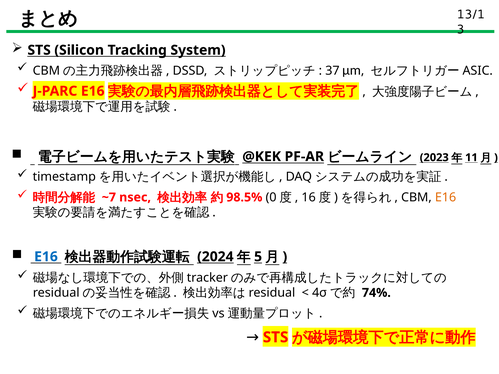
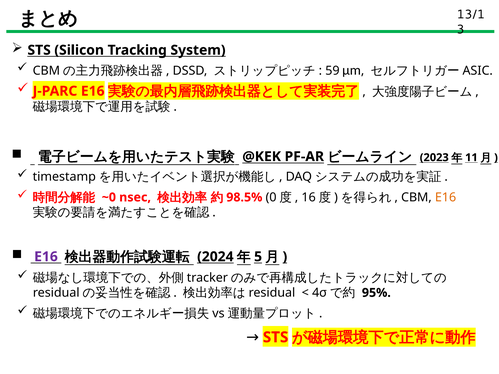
37: 37 -> 59 (332, 71)
~7: ~7 -> ~0 (109, 197)
E16 colour: blue -> purple (46, 257)
74%: 74% -> 95% (376, 293)
